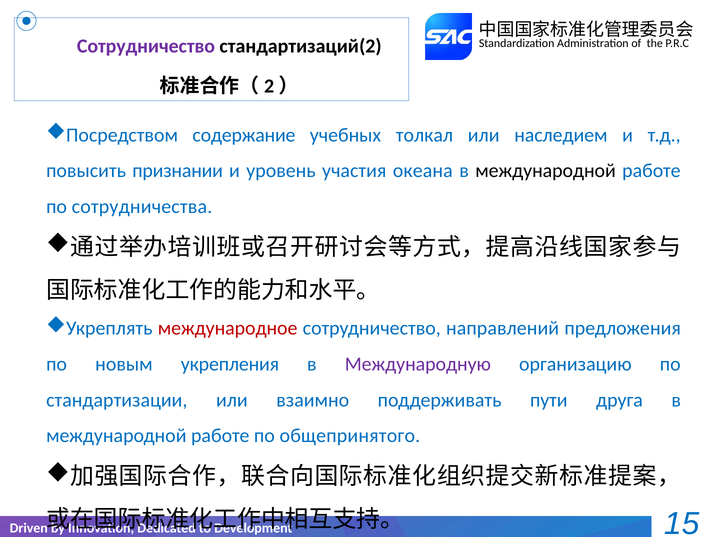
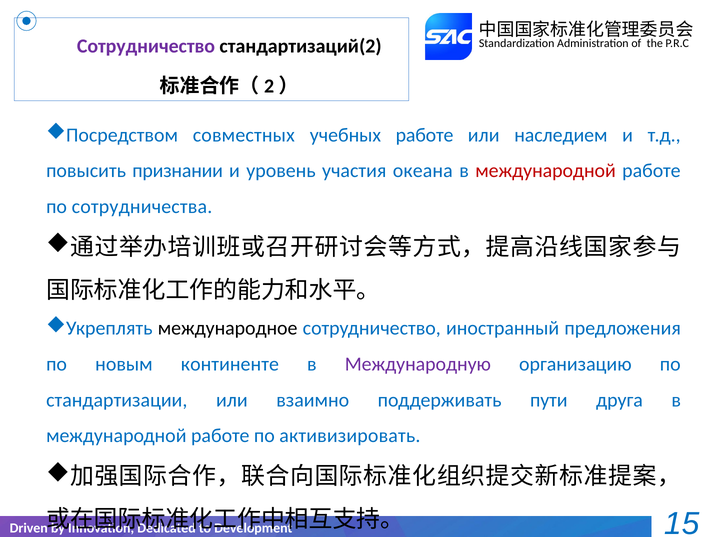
содержание: содержание -> совместных (244, 135)
учебных толкал: толкал -> работе (425, 135)
международной colour: black -> red (546, 171)
международное colour: red -> black (228, 328)
направлений: направлений -> иностранный (503, 328)
укрепления: укрепления -> континенте (230, 364)
общепринятого: общепринятого -> активизировать (350, 436)
